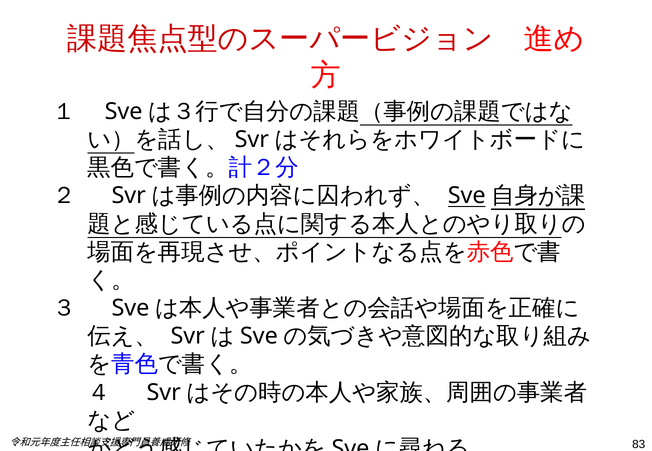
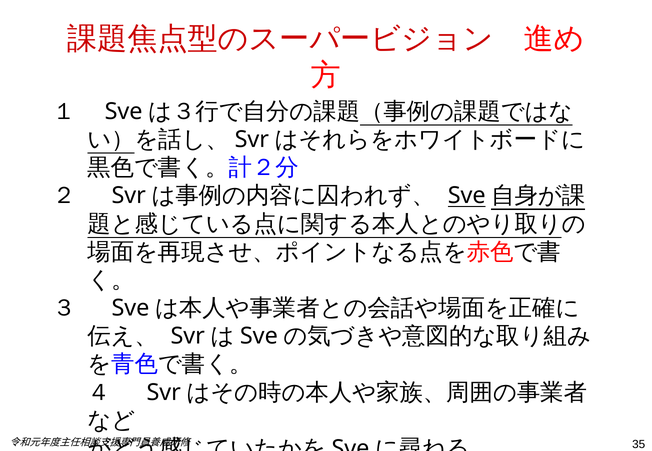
83: 83 -> 35 (639, 445)
